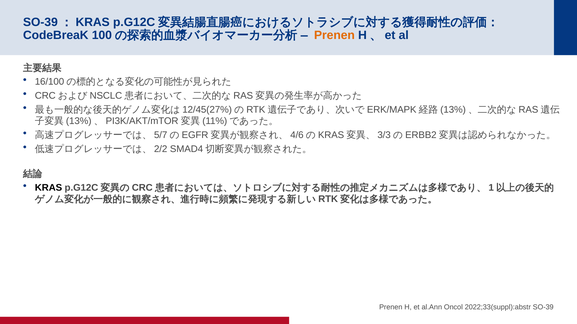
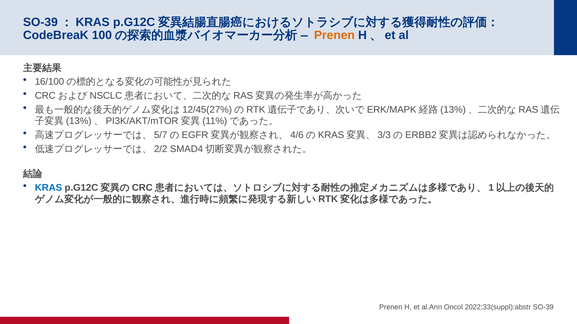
KRAS colour: black -> blue (48, 188)
